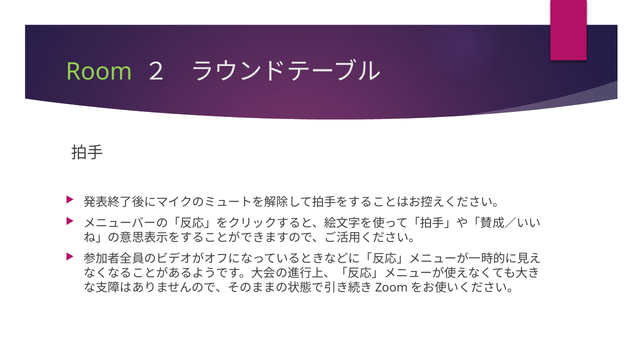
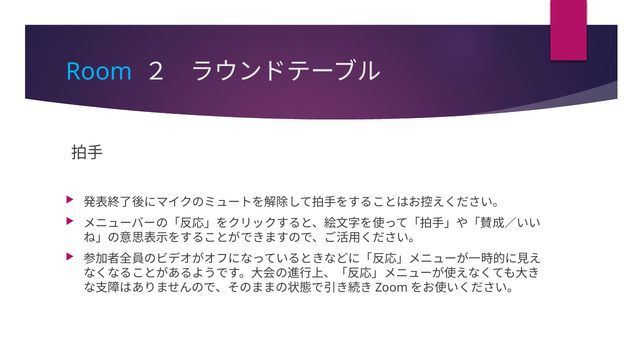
Room colour: light green -> light blue (99, 72)
